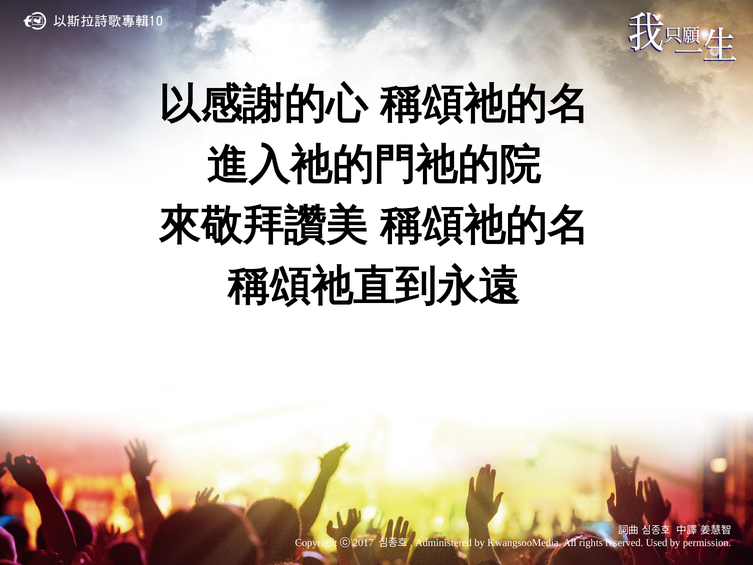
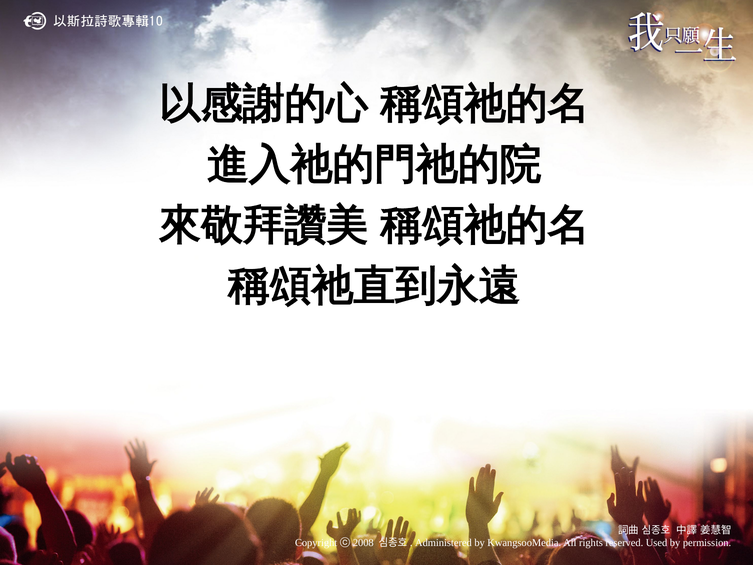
2017: 2017 -> 2008 (363, 543)
